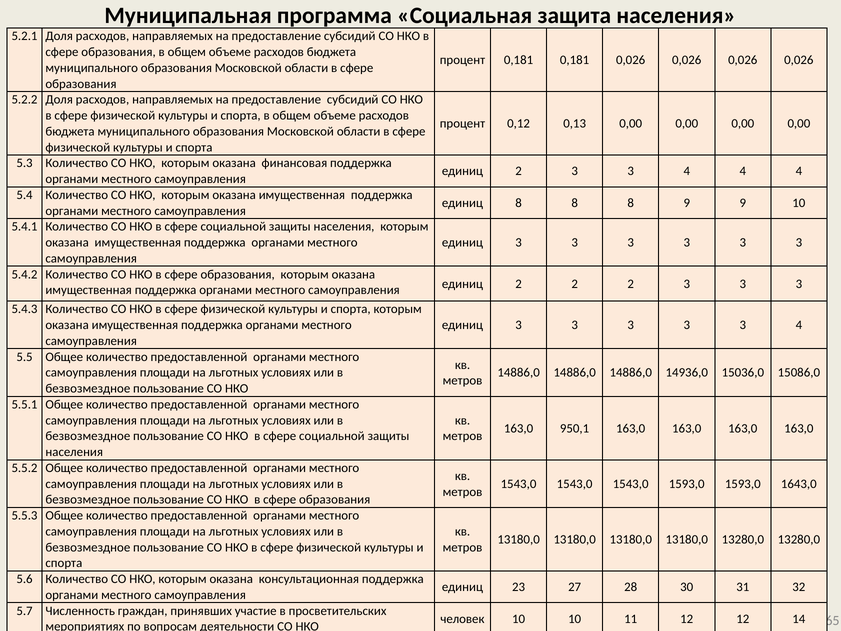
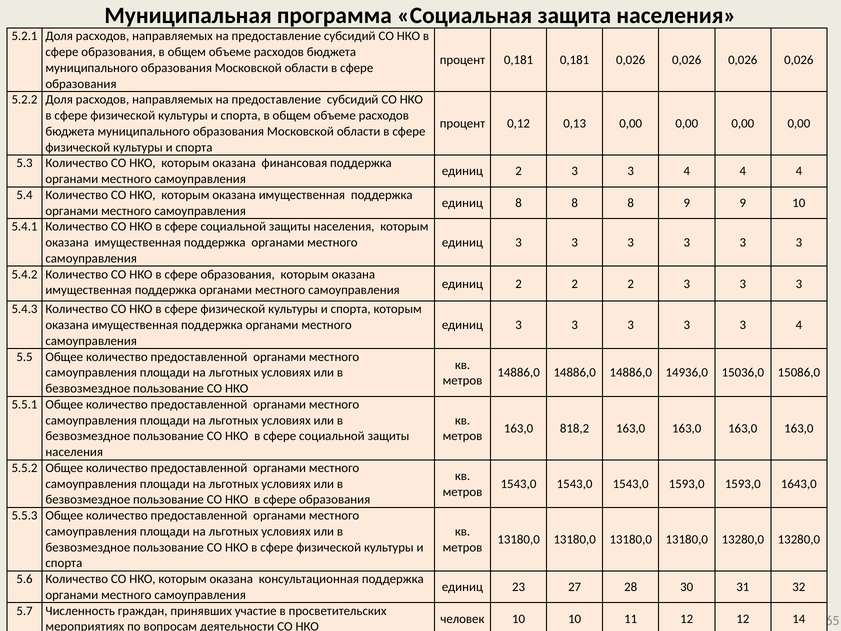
950,1: 950,1 -> 818,2 (575, 428)
